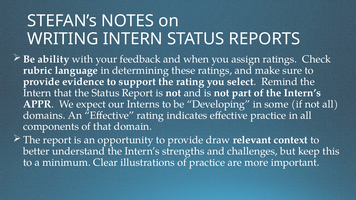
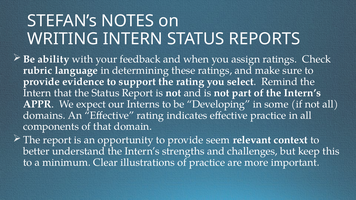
draw: draw -> seem (218, 140)
